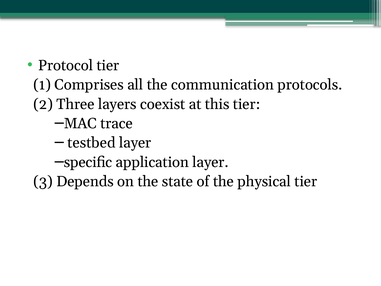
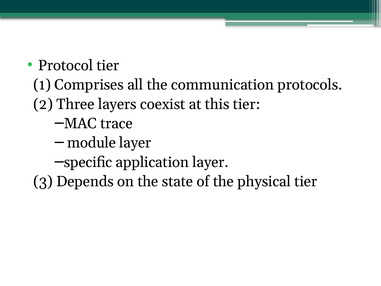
testbed: testbed -> module (92, 143)
